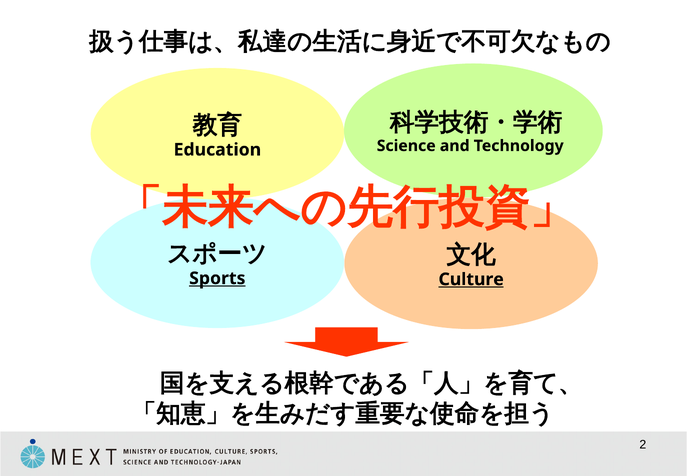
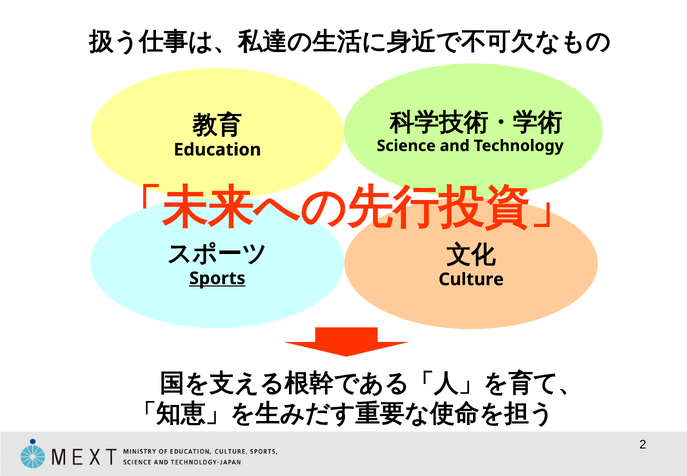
Culture underline: present -> none (471, 279)
